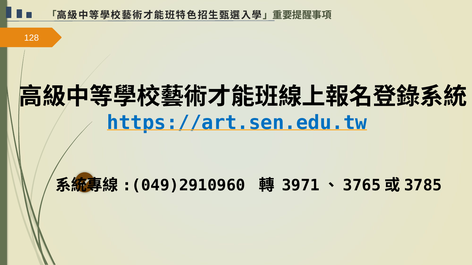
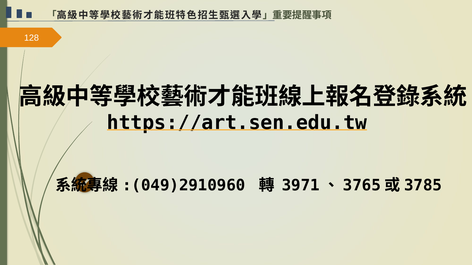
https://art.sen.edu.tw colour: blue -> black (237, 123)
